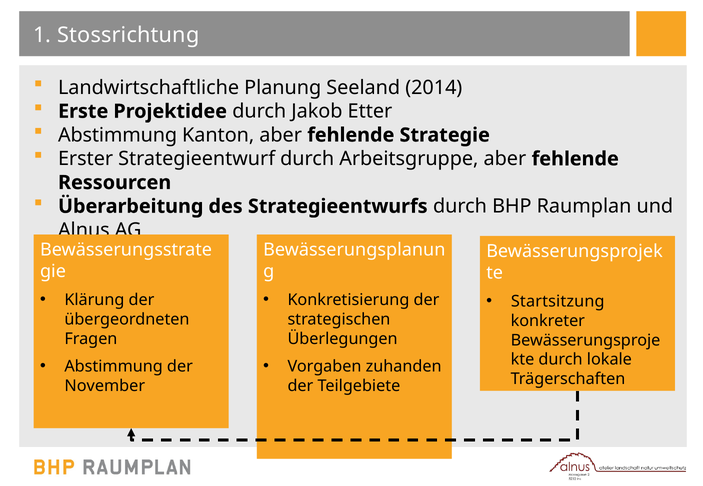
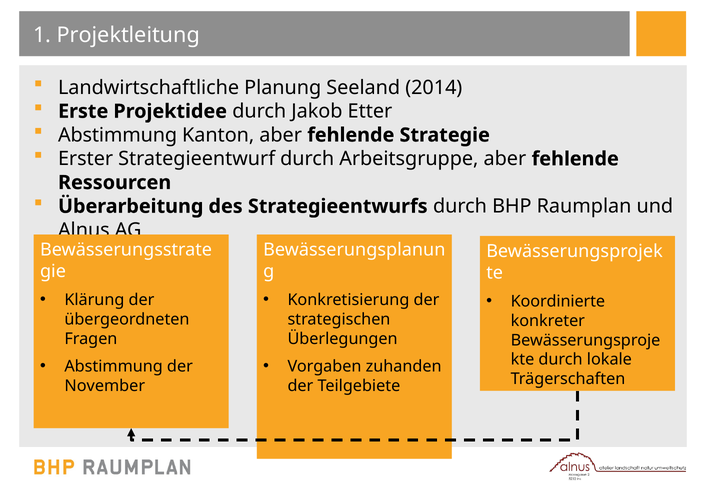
Stossrichtung: Stossrichtung -> Projektleitung (128, 35)
Startsitzung: Startsitzung -> Koordinierte (558, 302)
